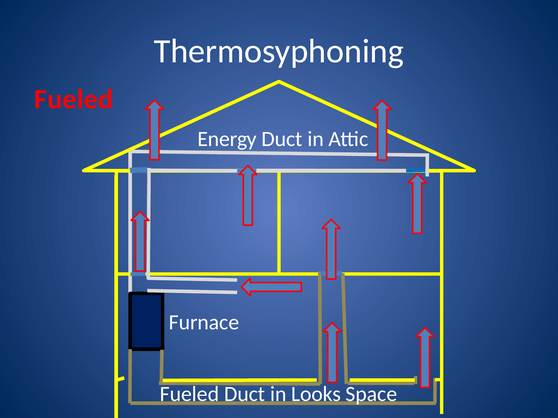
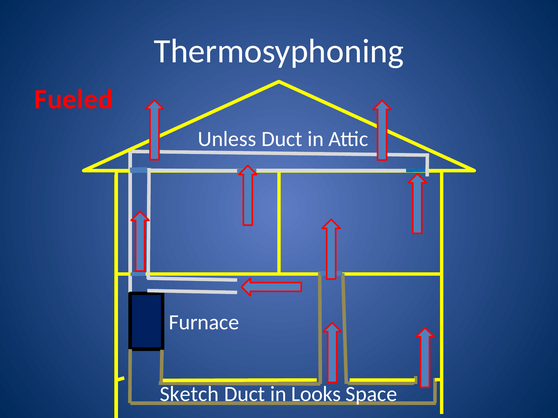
Energy: Energy -> Unless (227, 139)
Fueled: Fueled -> Sketch (189, 395)
